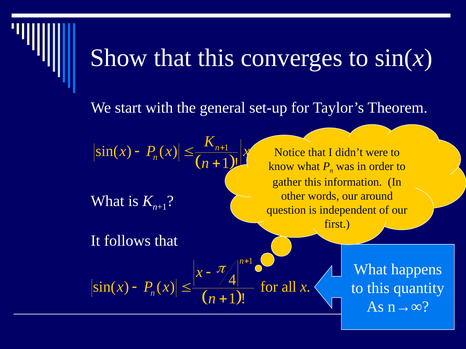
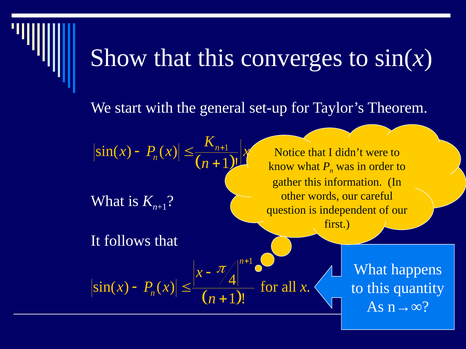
around: around -> careful (377, 196)
